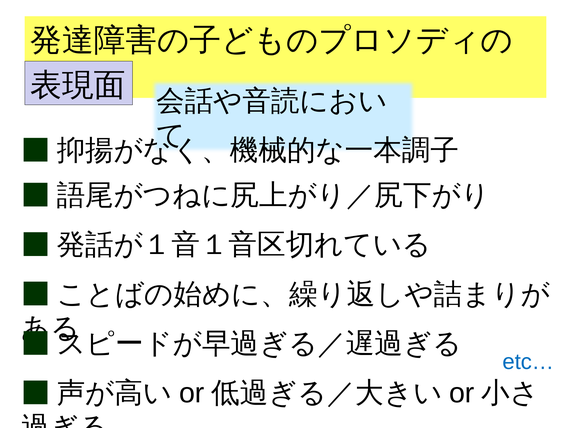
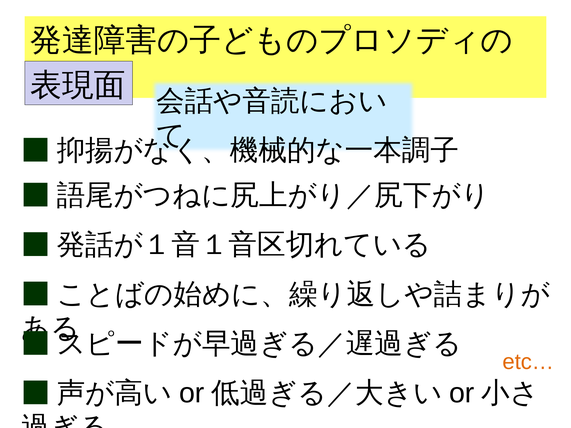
etc… colour: blue -> orange (528, 362)
